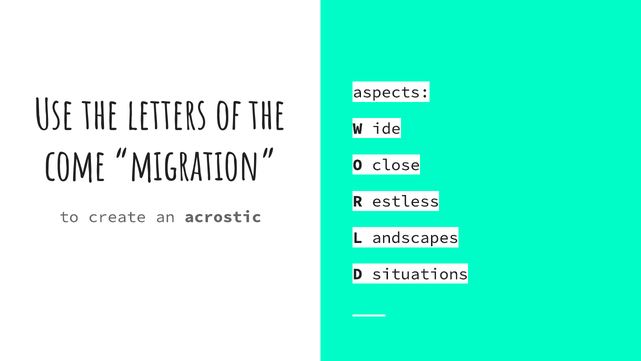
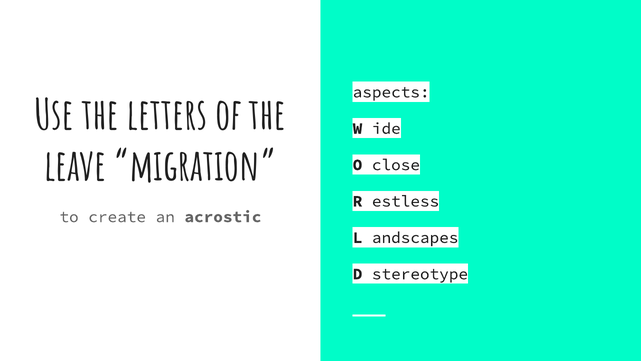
come: come -> leave (75, 167)
situations: situations -> stereotype (420, 274)
